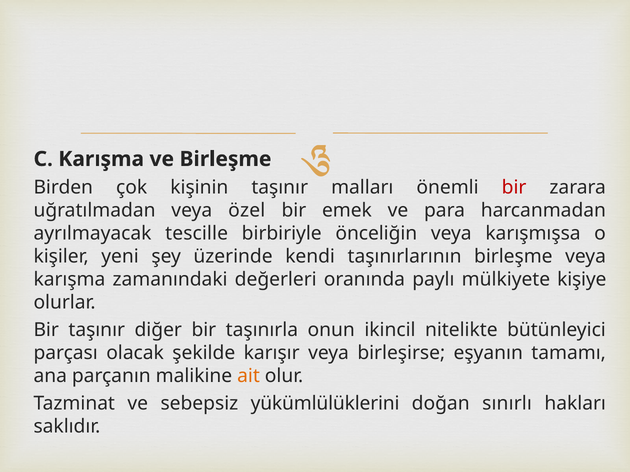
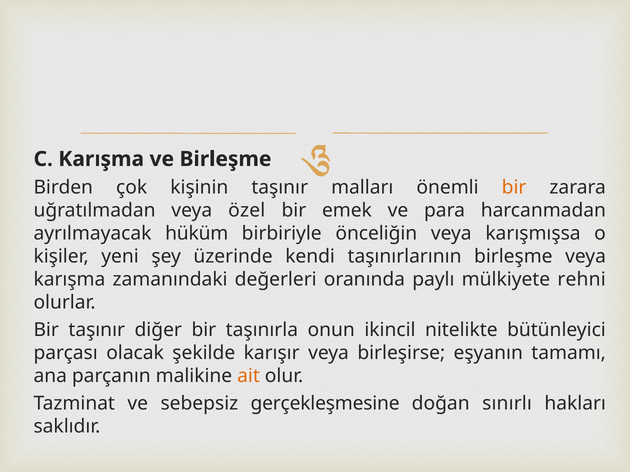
bir colour: red -> orange (514, 187)
tescille: tescille -> hüküm (197, 234)
kişiye: kişiye -> rehni (582, 280)
yükümlülüklerini: yükümlülüklerini -> gerçekleşmesine (325, 404)
